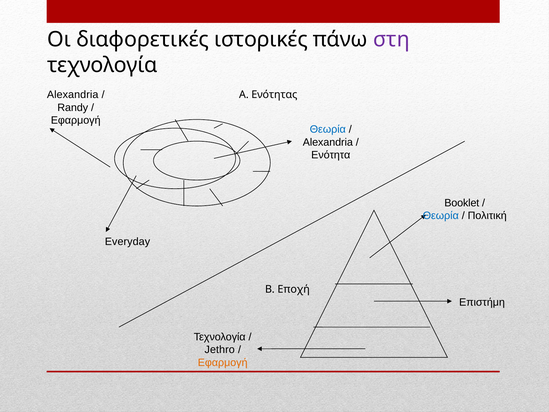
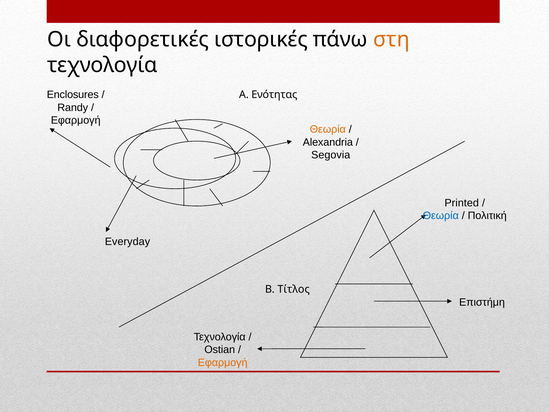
στη colour: purple -> orange (391, 39)
Alexandria: Alexandria -> Enclosures (73, 95)
Θεωρία colour: blue -> orange (328, 129)
Ενότητα: Ενότητα -> Segovia (331, 155)
Booklet: Booklet -> Printed (462, 203)
Εποχή: Εποχή -> Τίτλος (294, 289)
Jethro: Jethro -> Ostian (220, 350)
